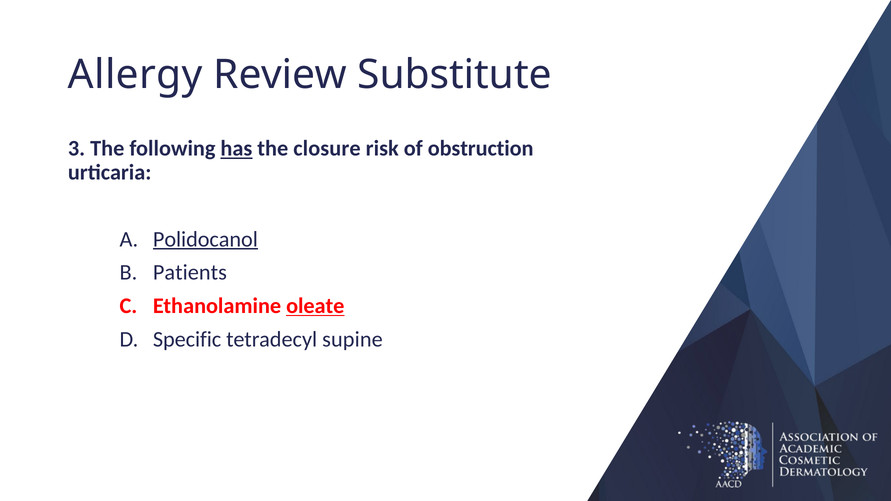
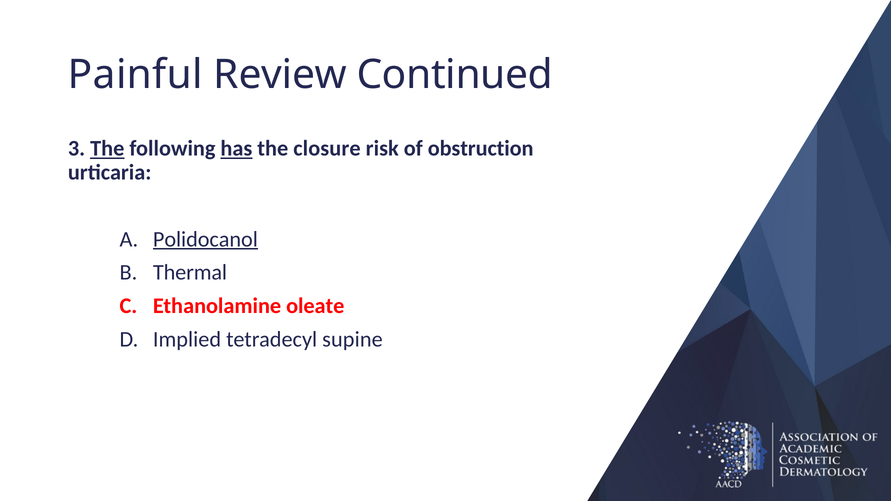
Allergy: Allergy -> Painful (135, 75)
Substitute: Substitute -> Continued (455, 75)
The underline: none -> present (107, 149)
Patients: Patients -> Thermal (190, 273)
oleate underline: present -> none (315, 306)
Specific: Specific -> Implied (187, 339)
